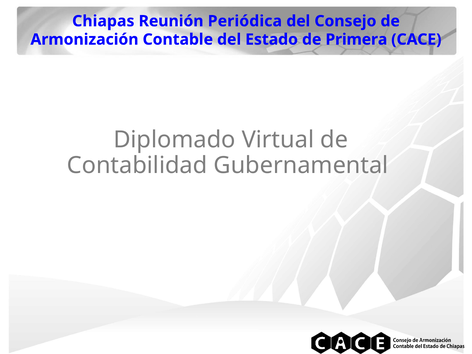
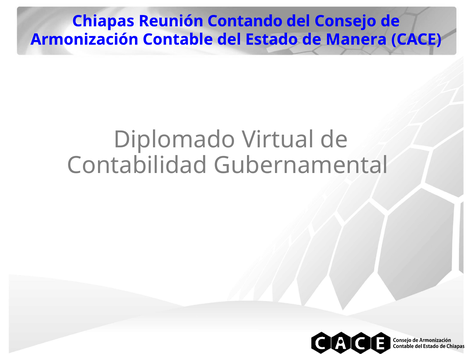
Periódica: Periódica -> Contando (245, 21)
Primera: Primera -> Manera (356, 39)
